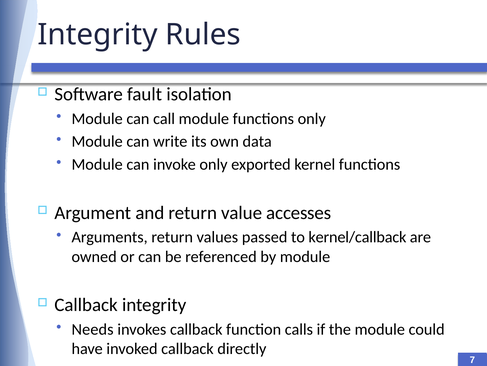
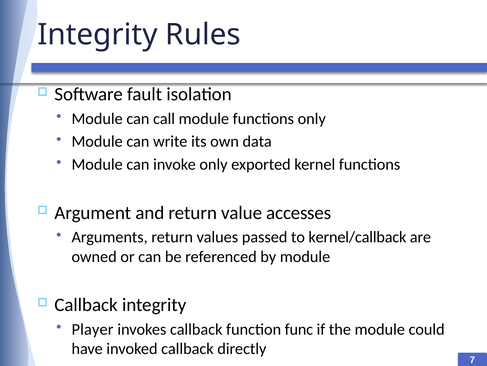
Needs: Needs -> Player (93, 329)
calls: calls -> func (299, 329)
